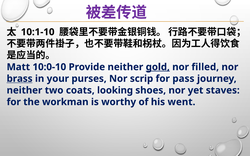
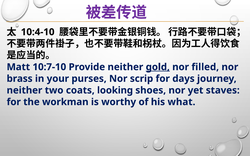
10:1-10: 10:1-10 -> 10:4-10 (38, 32)
10:0-10: 10:0-10 -> 10:7-10 (49, 67)
brass underline: present -> none (20, 79)
pass: pass -> days (183, 79)
went: went -> what (181, 102)
